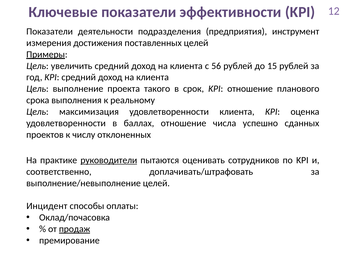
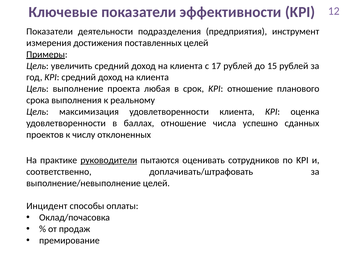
56: 56 -> 17 (216, 66)
такого: такого -> любая (157, 89)
продаж underline: present -> none (75, 228)
